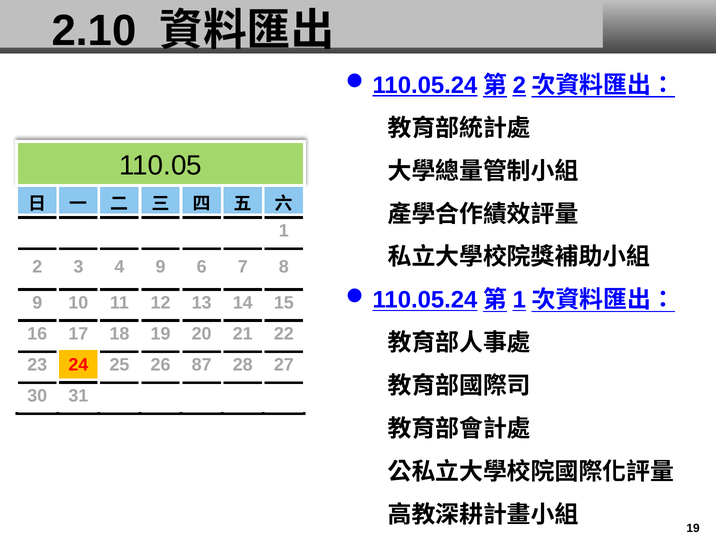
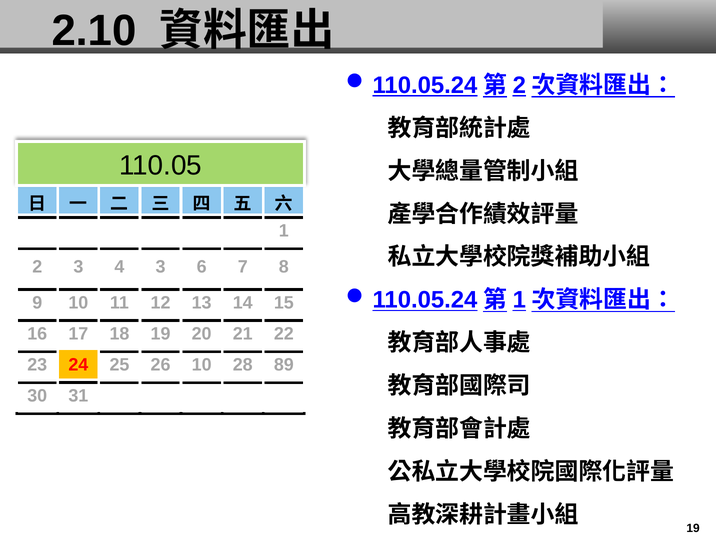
4 9: 9 -> 3 (161, 267)
26 87: 87 -> 10 (202, 365)
27: 27 -> 89 (284, 365)
